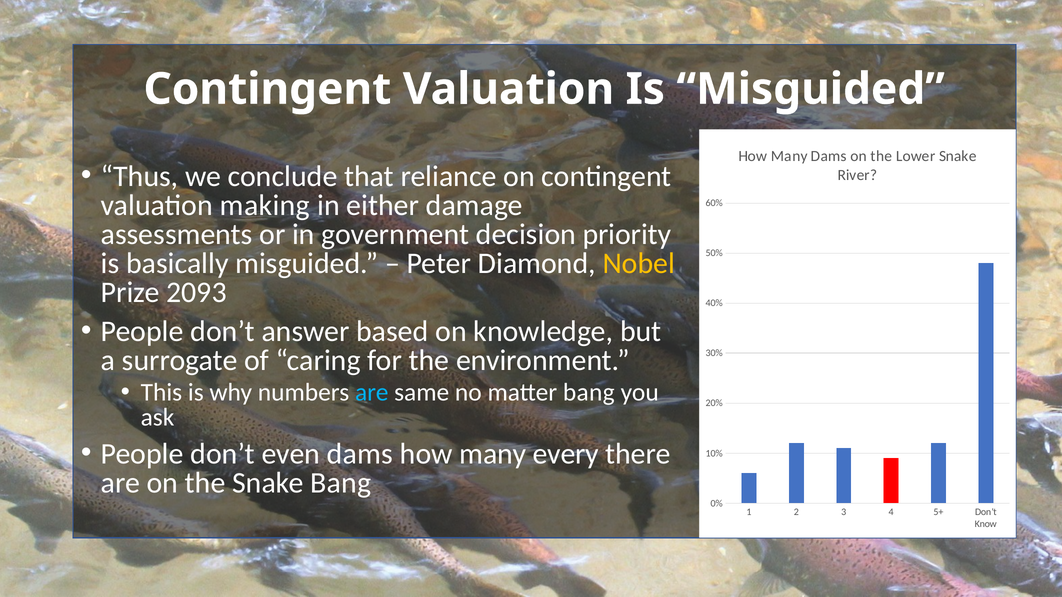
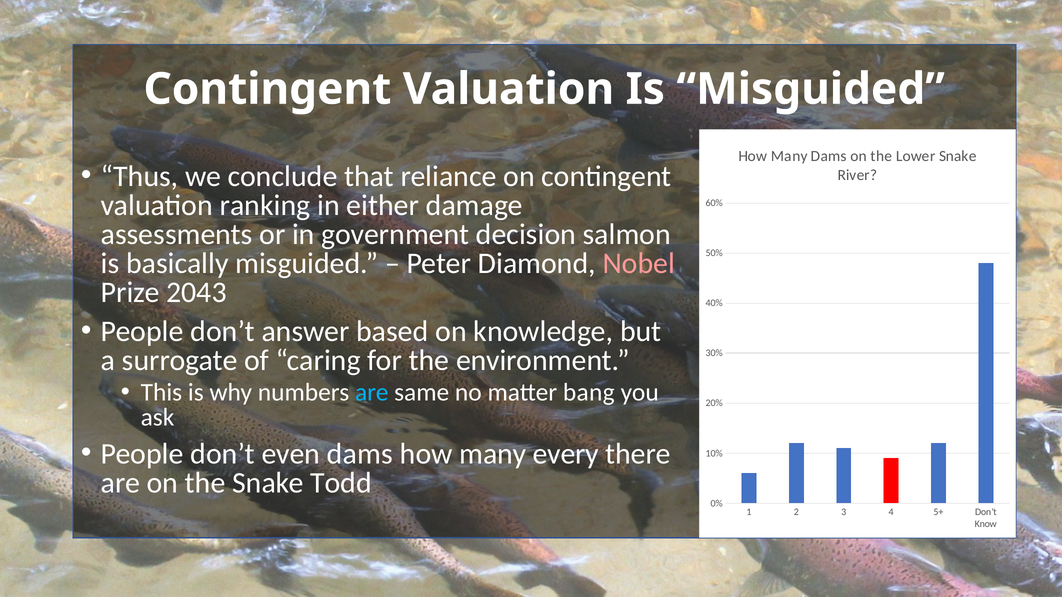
making: making -> ranking (265, 205)
priority: priority -> salmon (627, 235)
Nobel colour: yellow -> pink (639, 264)
2093: 2093 -> 2043 (196, 293)
Snake Bang: Bang -> Todd (341, 483)
